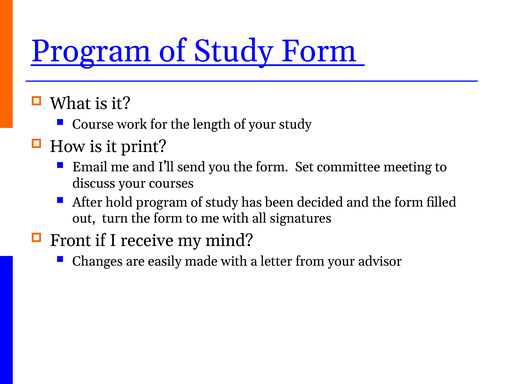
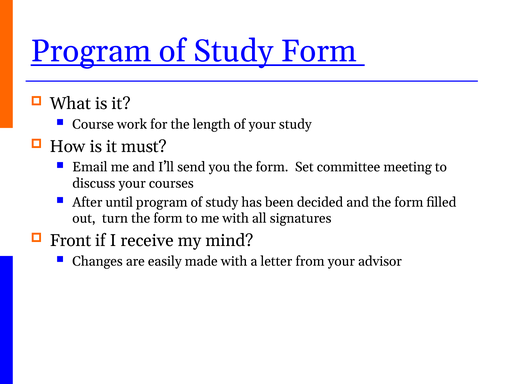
print: print -> must (144, 146)
hold: hold -> until (119, 202)
